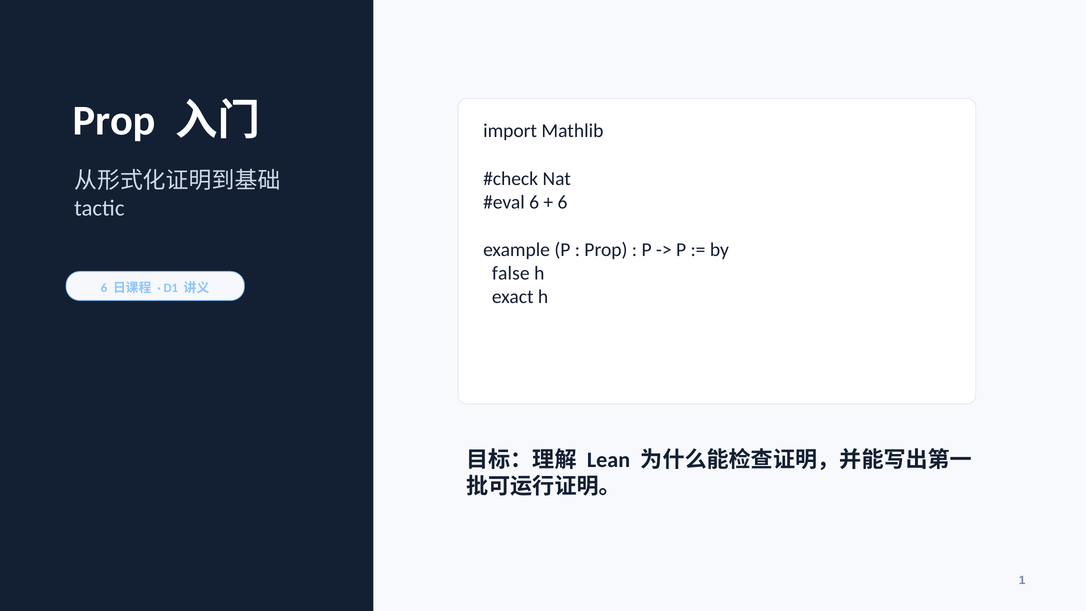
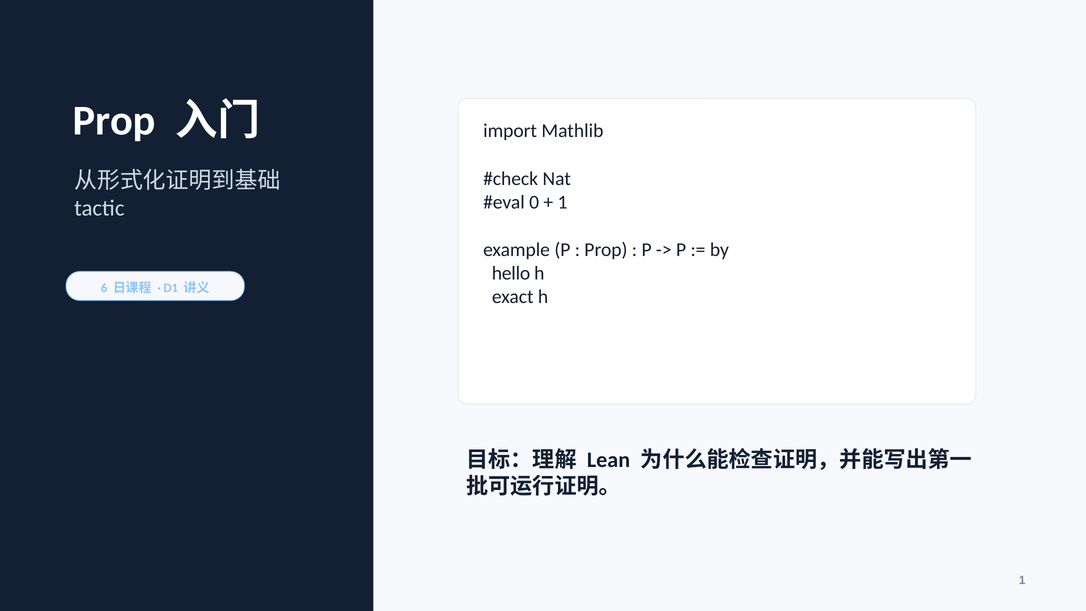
6: 6 -> 0 (534, 202)
6: 6 -> 1 (563, 202)
false: false -> hello (511, 273)
